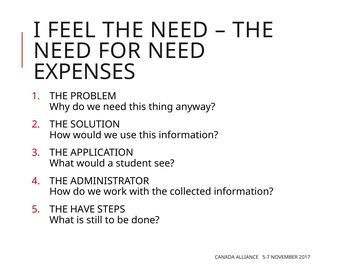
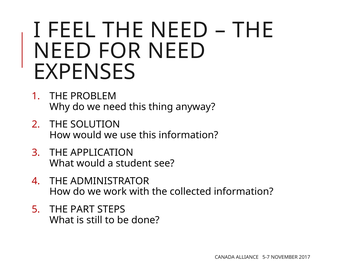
HAVE: HAVE -> PART (82, 209)
